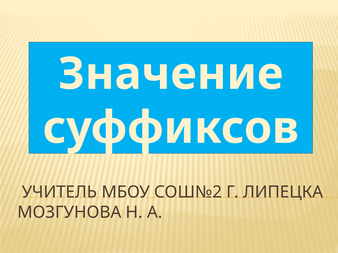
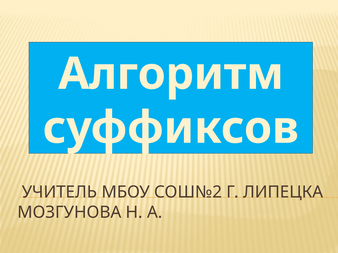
Значение: Значение -> Алгоритм (171, 74)
